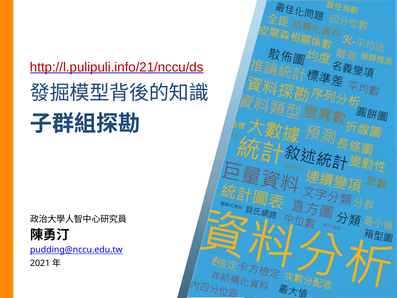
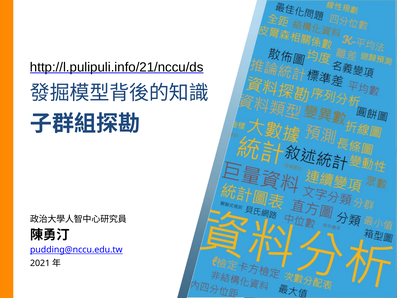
http://l.pulipuli.info/21/nccu/ds colour: red -> black (117, 67)
